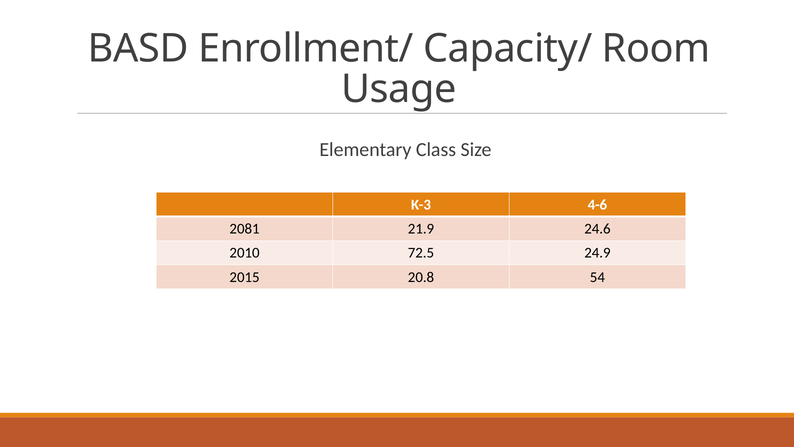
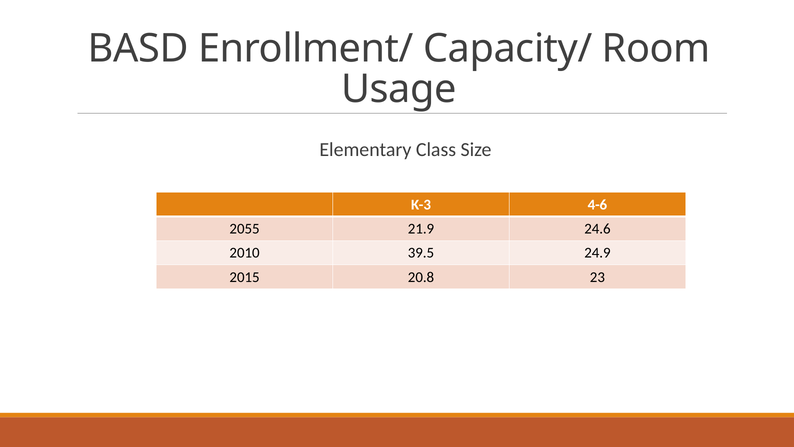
2081: 2081 -> 2055 (245, 229)
72.5: 72.5 -> 39.5 (421, 253)
54: 54 -> 23 (597, 277)
